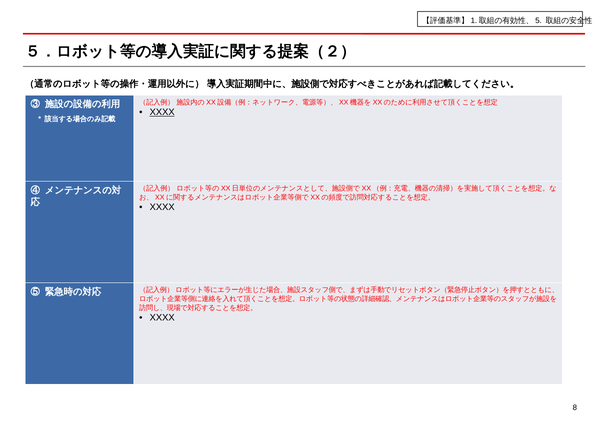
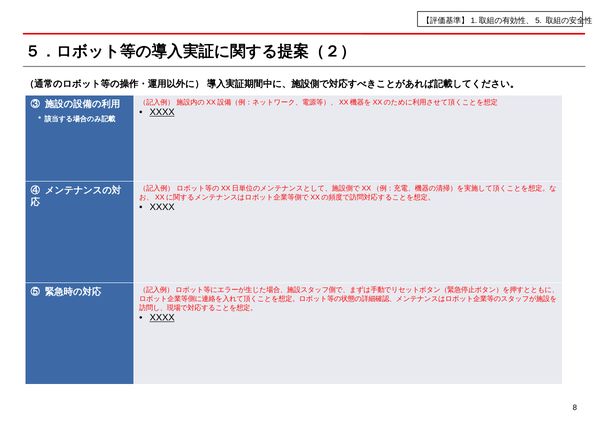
XXXX underline: none -> present (162, 317)
